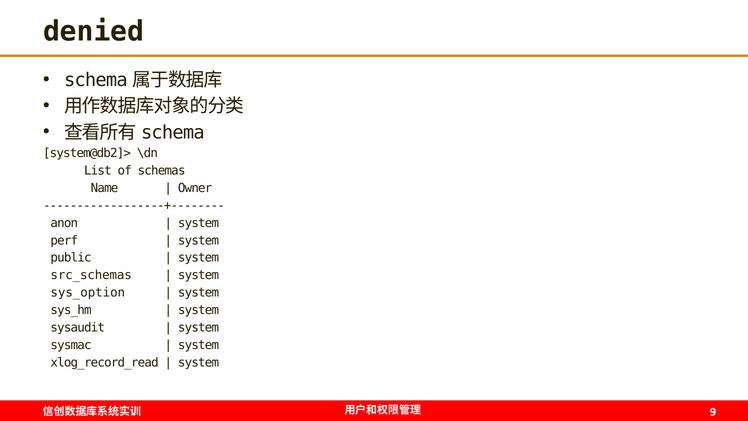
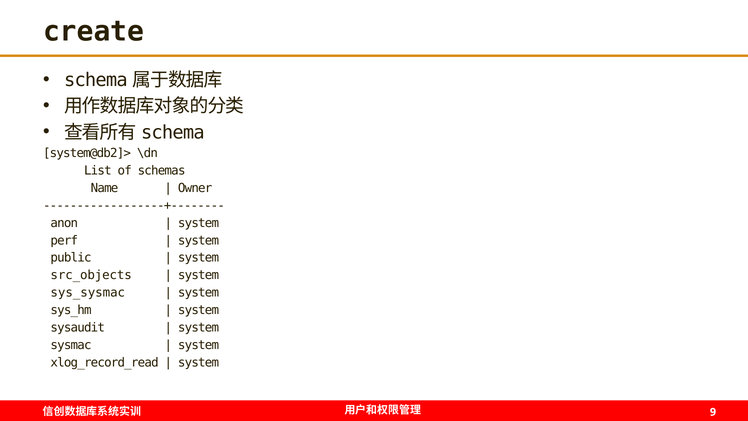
denied: denied -> create (94, 32)
src_schemas: src_schemas -> src_objects (91, 275)
sys_option: sys_option -> sys_sysmac (88, 293)
